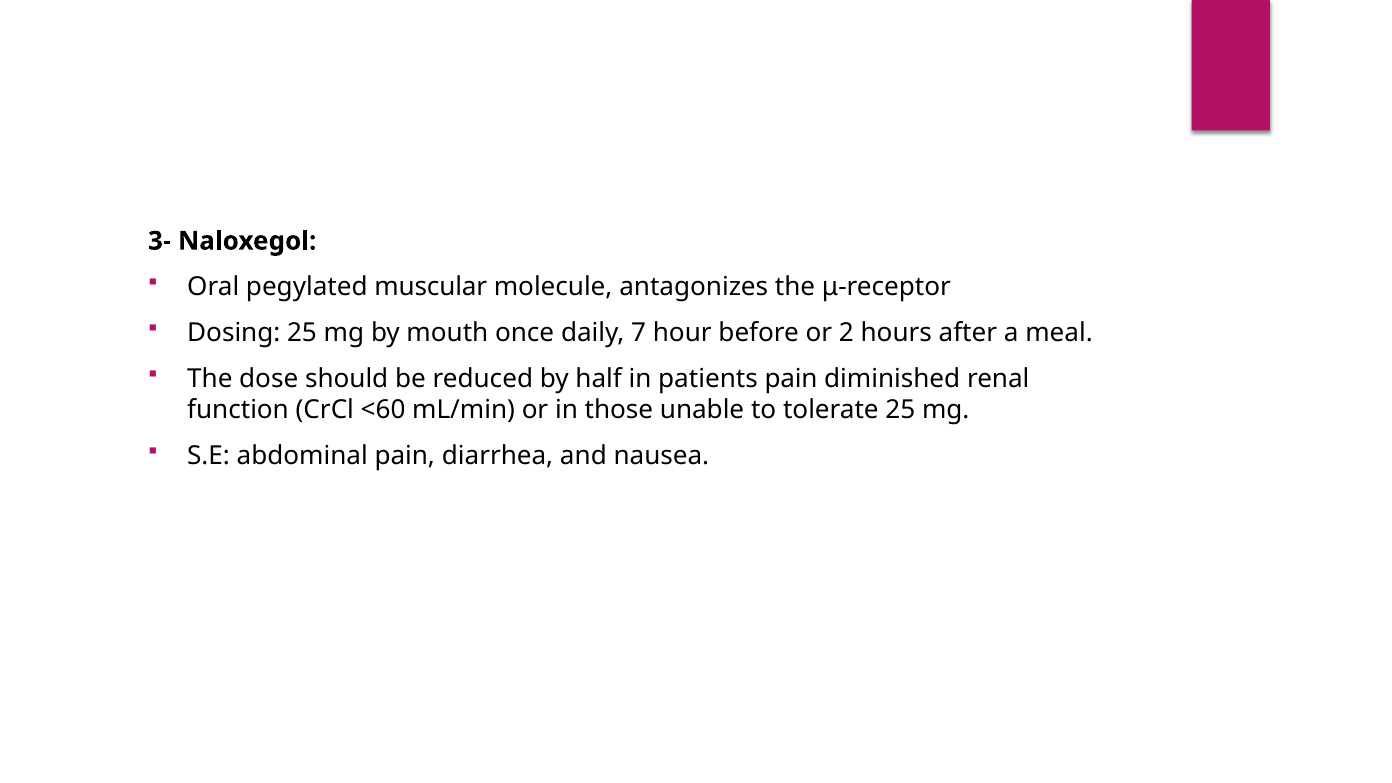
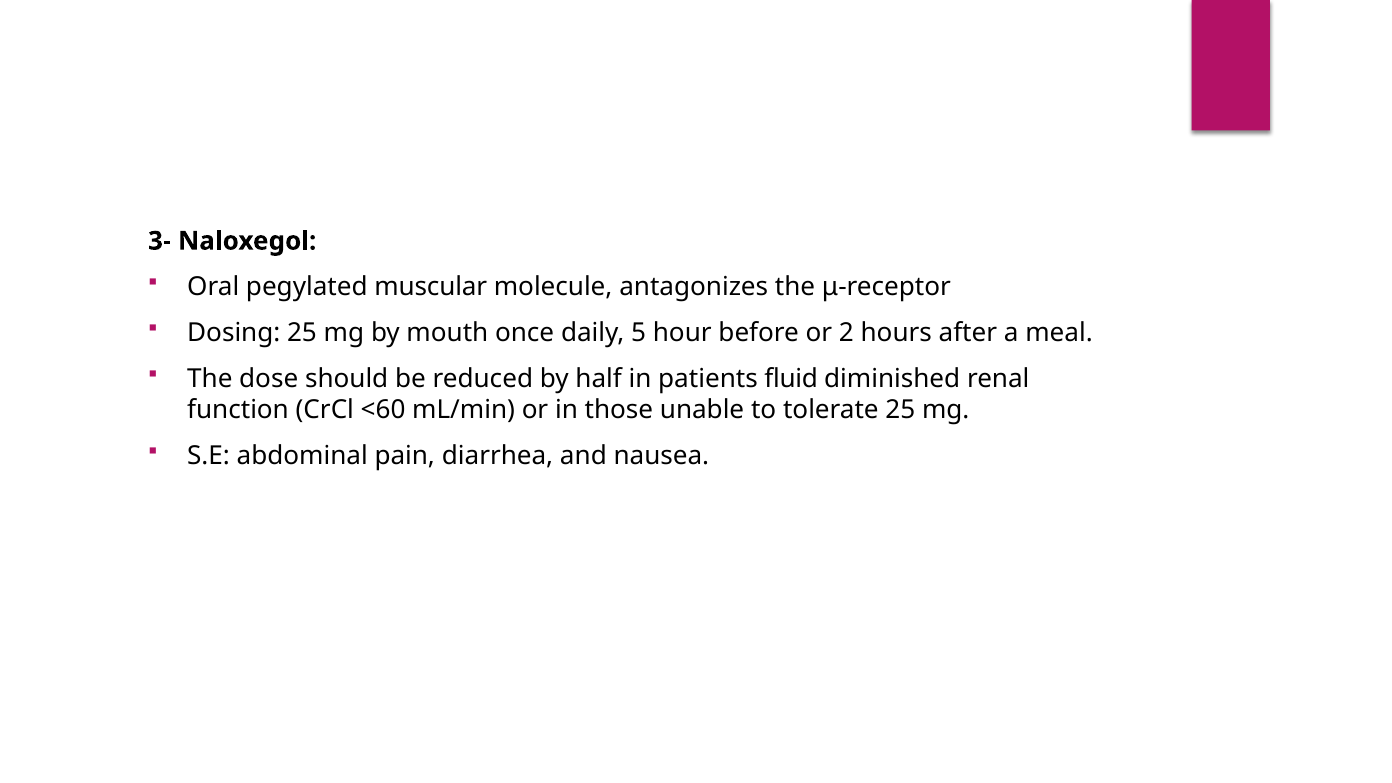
7: 7 -> 5 (639, 333)
patients pain: pain -> fluid (791, 378)
